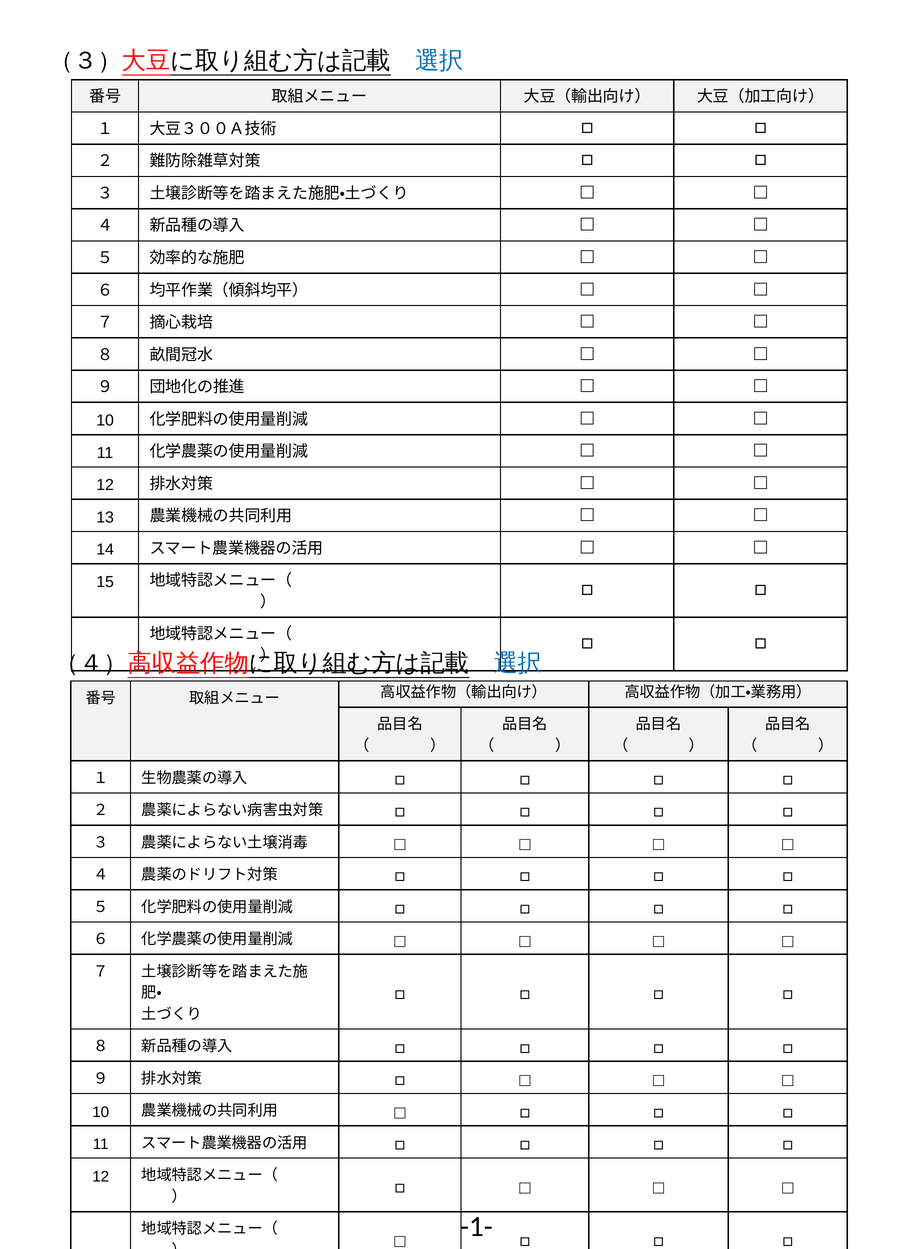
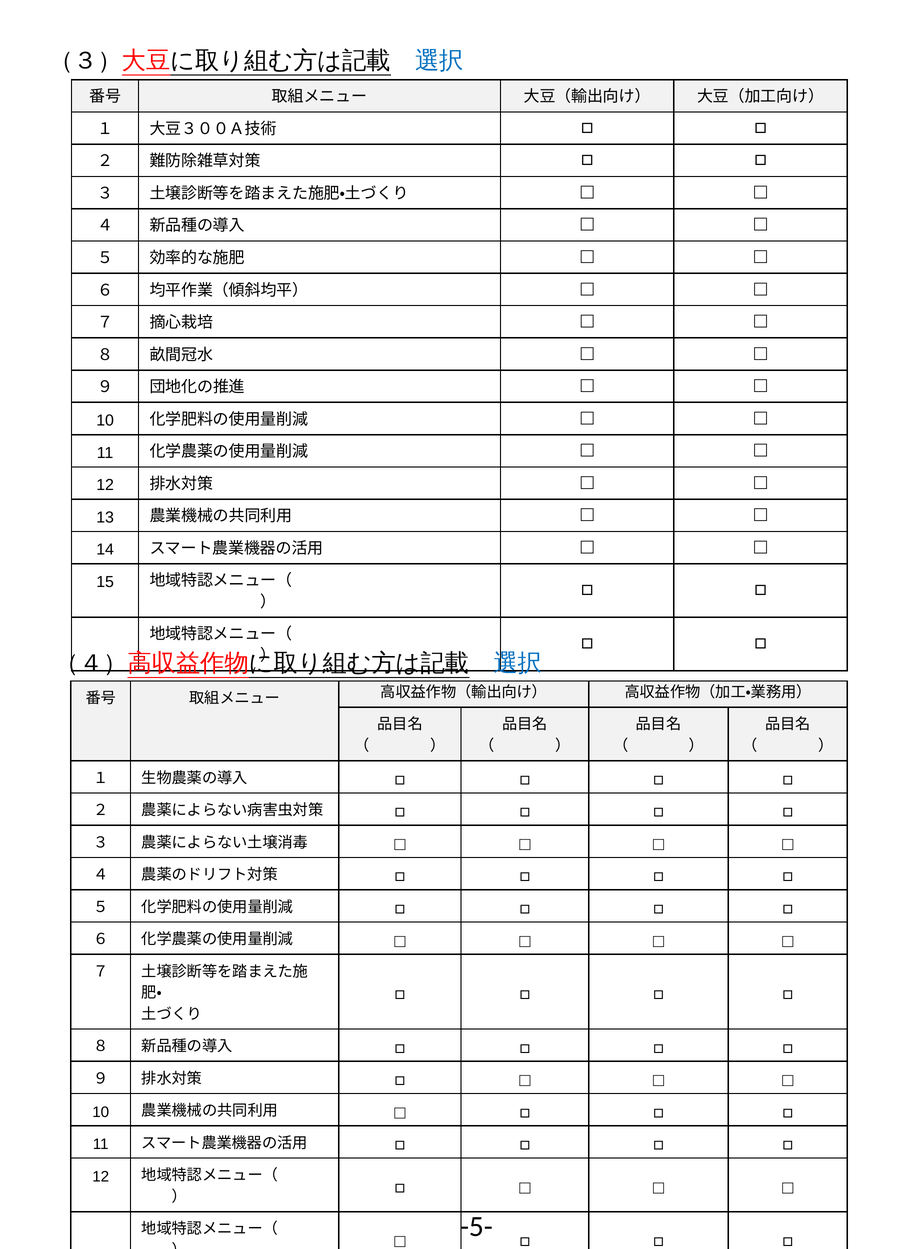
-1-: -1- -> -5- (476, 1228)
